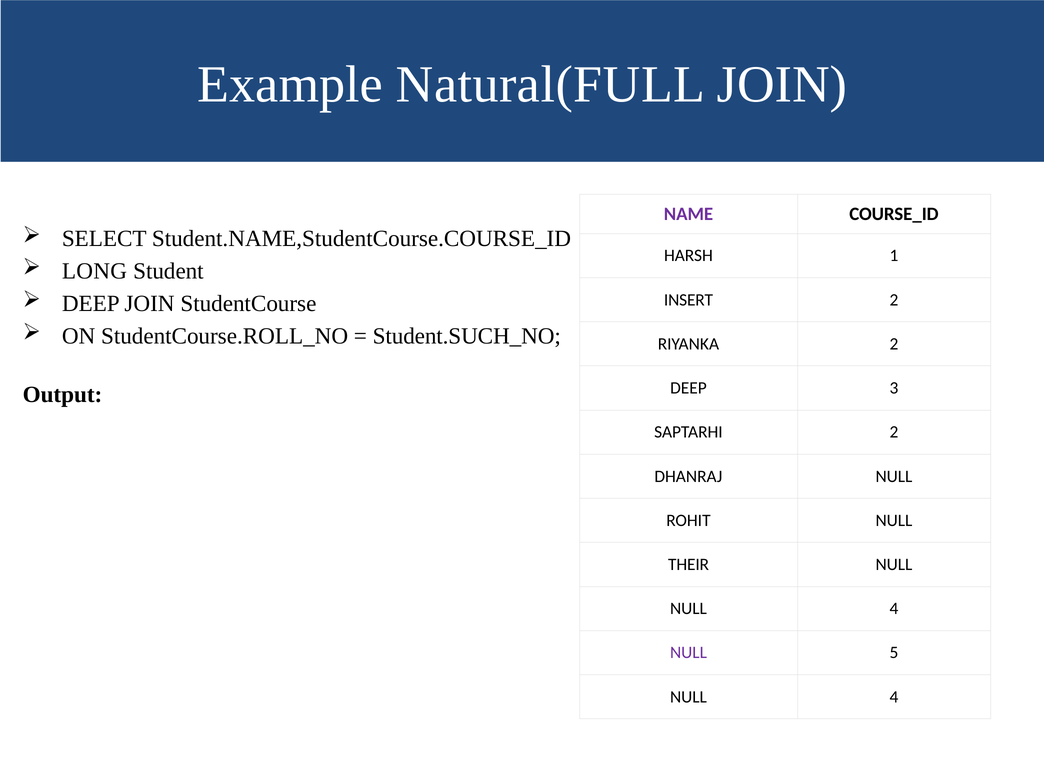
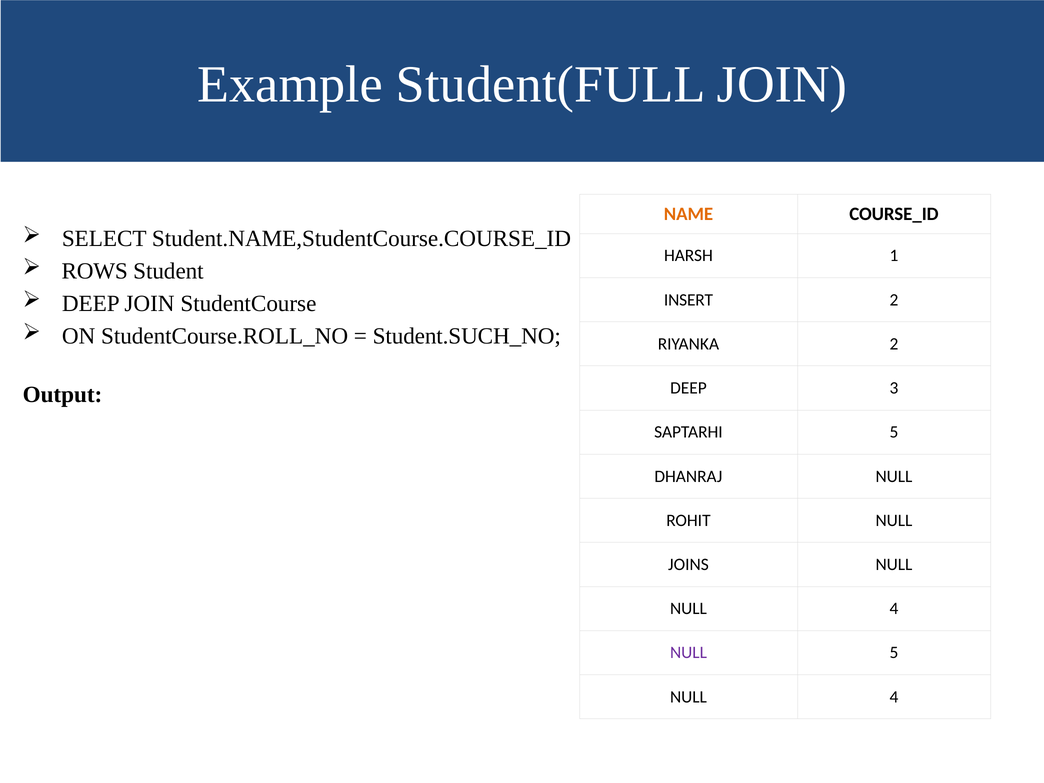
Natural(FULL: Natural(FULL -> Student(FULL (551, 85)
NAME colour: purple -> orange (689, 214)
LONG: LONG -> ROWS (95, 271)
SAPTARHI 2: 2 -> 5 (894, 432)
THEIR: THEIR -> JOINS (688, 564)
